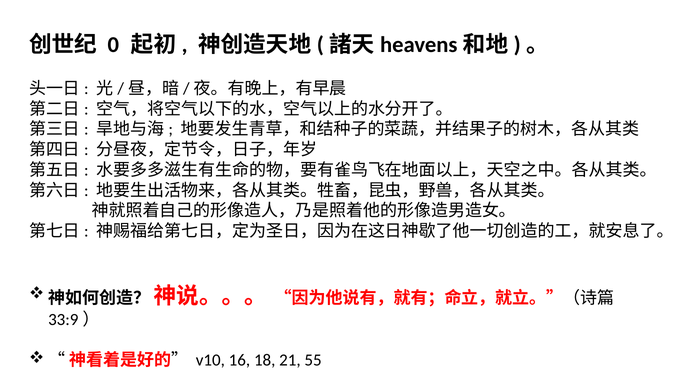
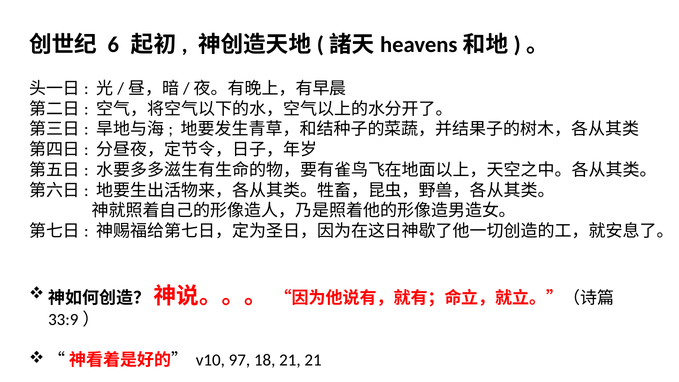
0: 0 -> 6 (113, 45)
16: 16 -> 97 (239, 360)
21 55: 55 -> 21 (313, 360)
